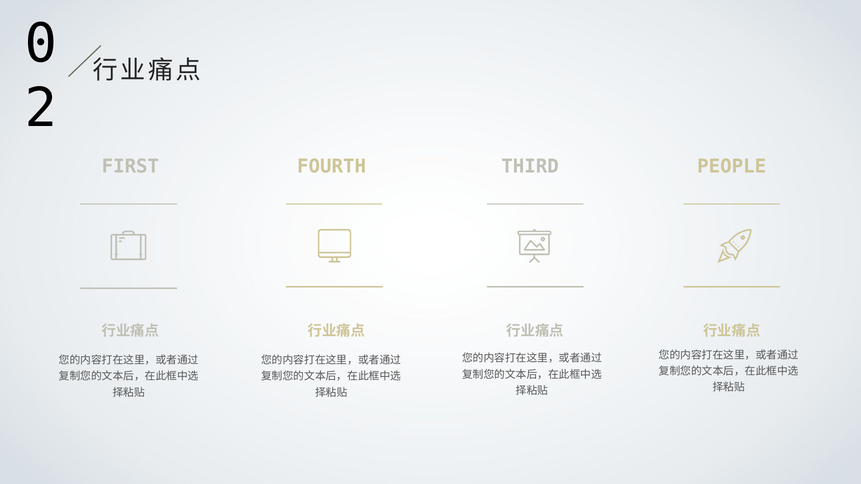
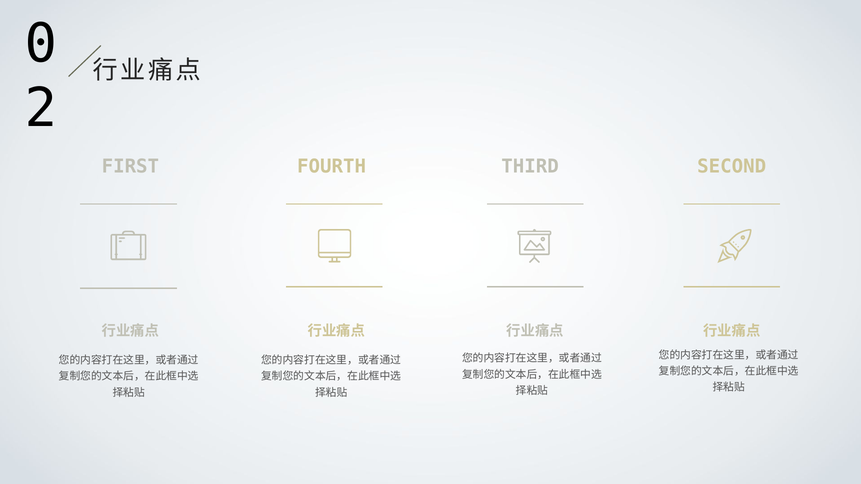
PEOPLE: PEOPLE -> SECOND (732, 167)
